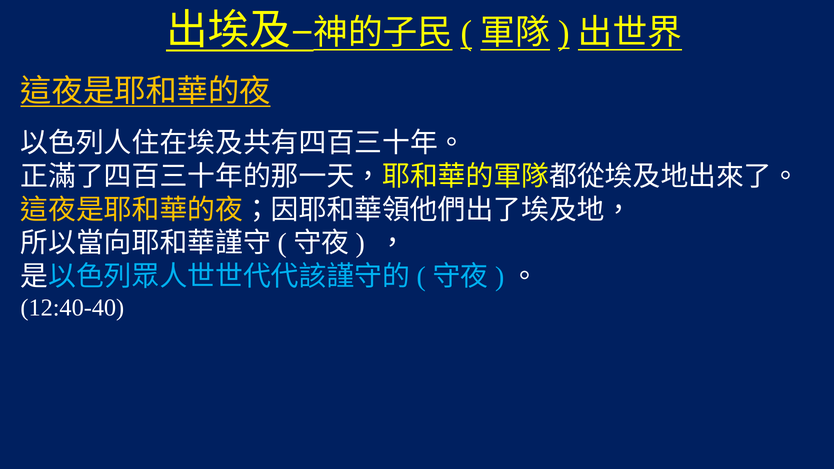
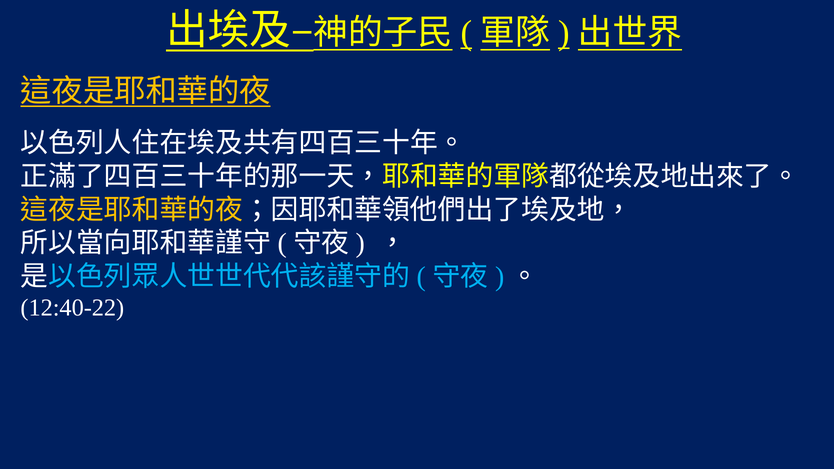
12:40-40: 12:40-40 -> 12:40-22 (72, 308)
